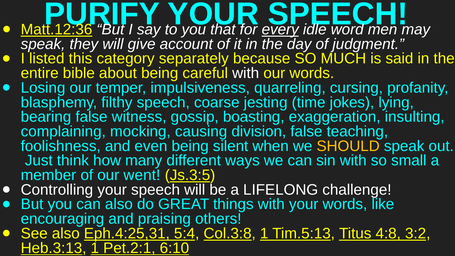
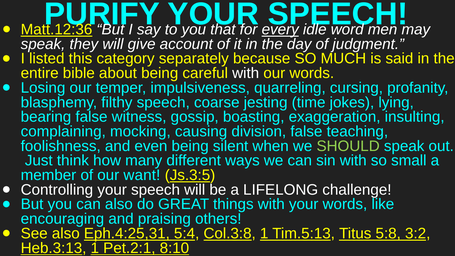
SHOULD colour: yellow -> light green (348, 146)
went: went -> want (142, 175)
4:8: 4:8 -> 5:8 (388, 233)
6:10: 6:10 -> 8:10 (174, 248)
